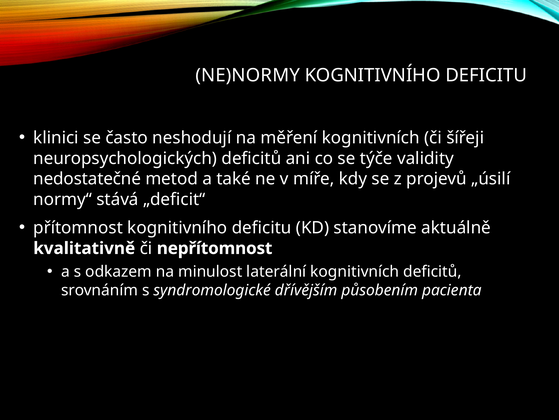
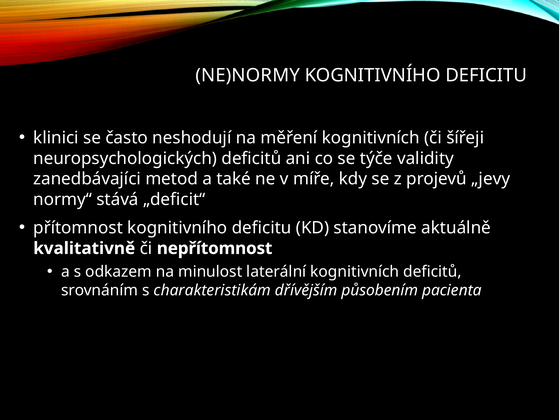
nedostatečné: nedostatečné -> zanedbávajíci (87, 179)
„úsilí: „úsilí -> „jevy (491, 179)
syndromologické: syndromologické -> charakteristikám (212, 290)
